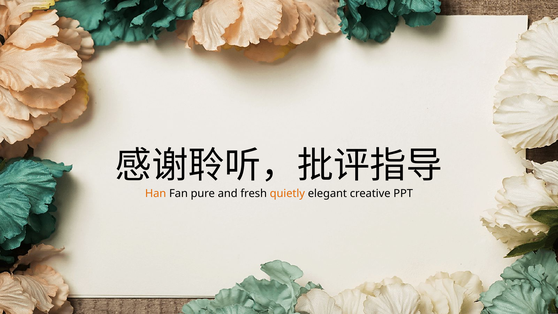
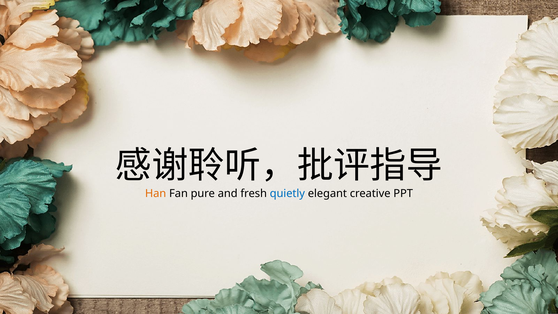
quietly colour: orange -> blue (287, 193)
